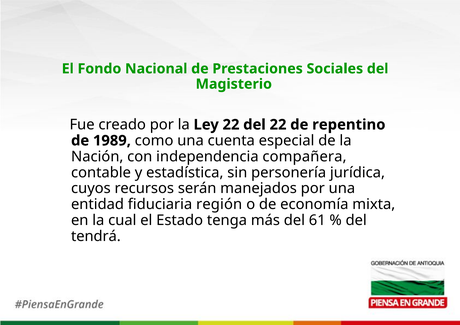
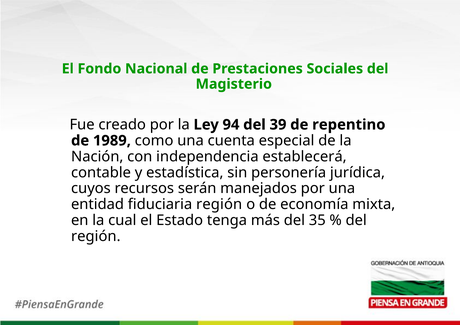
Ley 22: 22 -> 94 (231, 125)
del 22: 22 -> 39 (278, 125)
compañera: compañera -> establecerá (305, 157)
61: 61 -> 35 (317, 220)
tendrá: tendrá -> región (96, 236)
